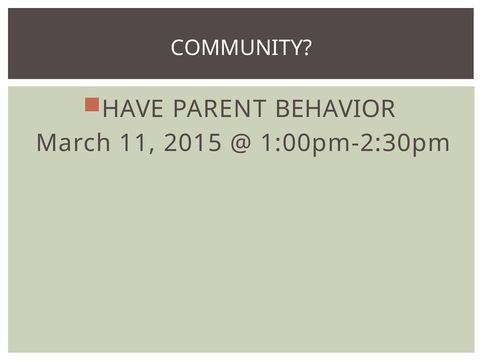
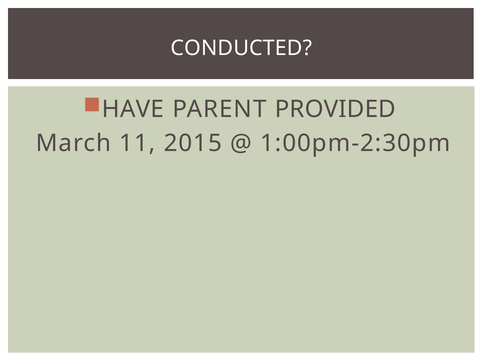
COMMUNITY: COMMUNITY -> CONDUCTED (241, 48)
BEHAVIOR: BEHAVIOR -> PROVIDED (335, 109)
